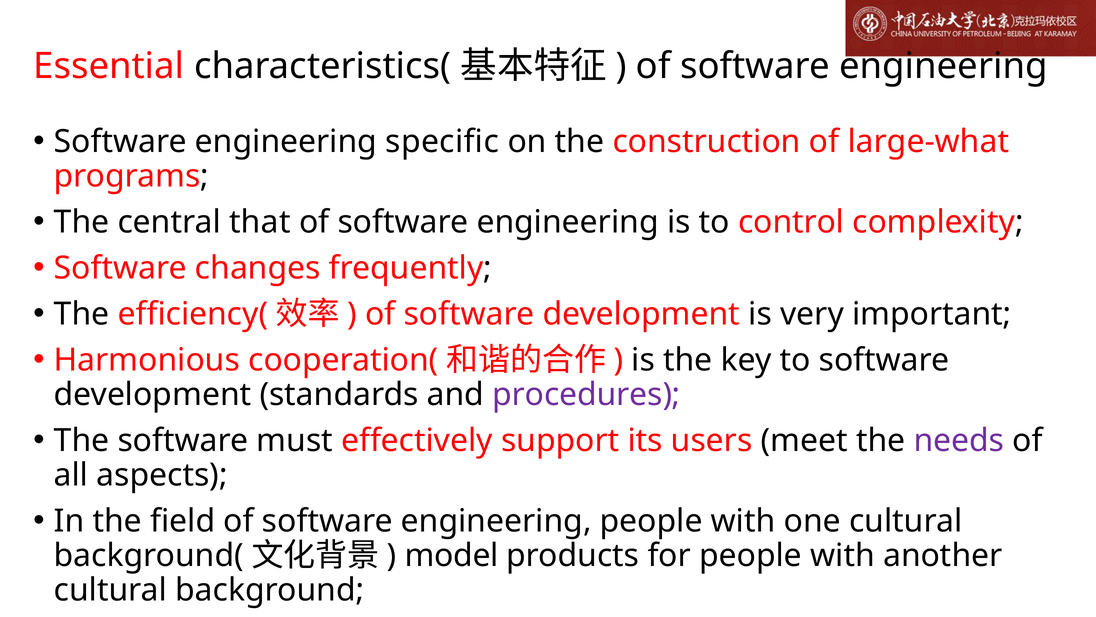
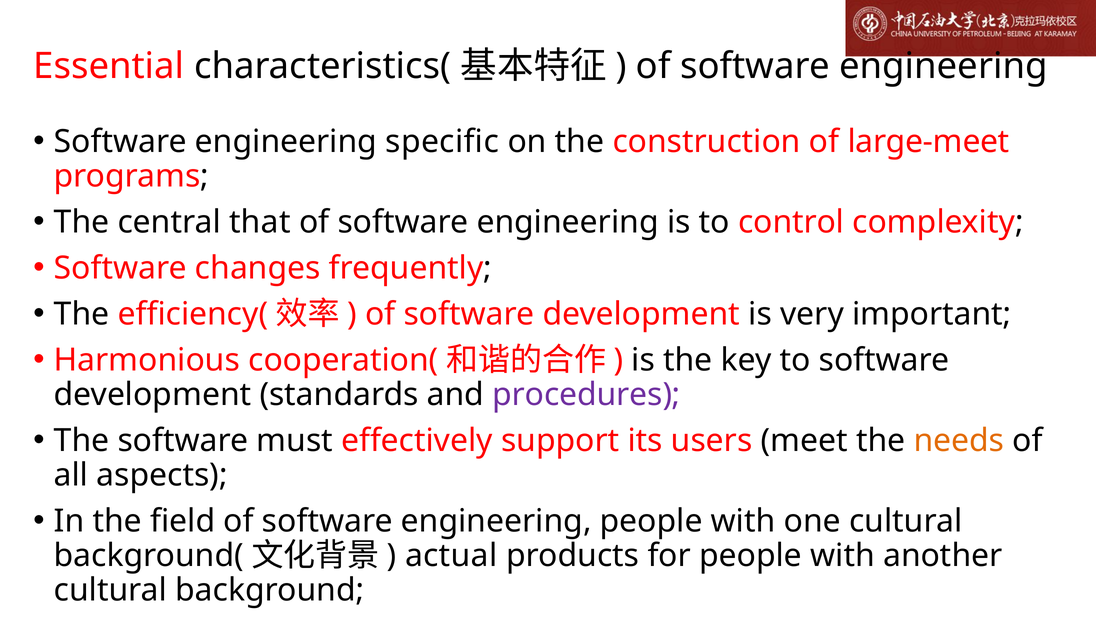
large-what: large-what -> large-meet (929, 141)
needs colour: purple -> orange (959, 440)
model: model -> actual (451, 555)
